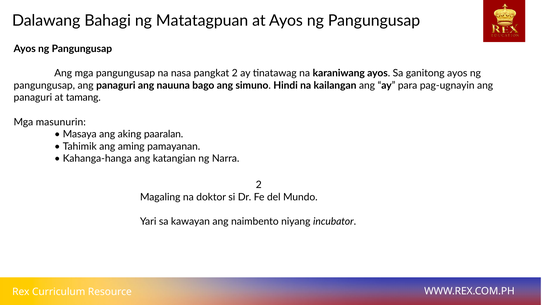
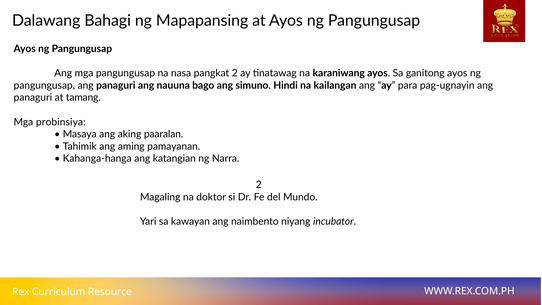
Matatagpuan: Matatagpuan -> Mapapansing (202, 21)
masunurin: masunurin -> probinsiya (61, 122)
